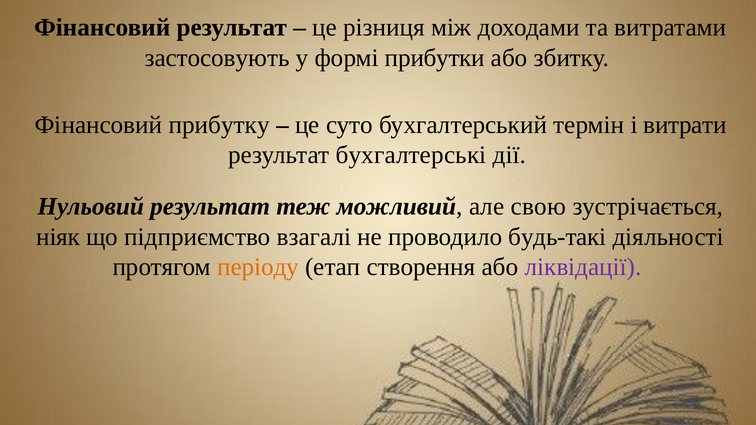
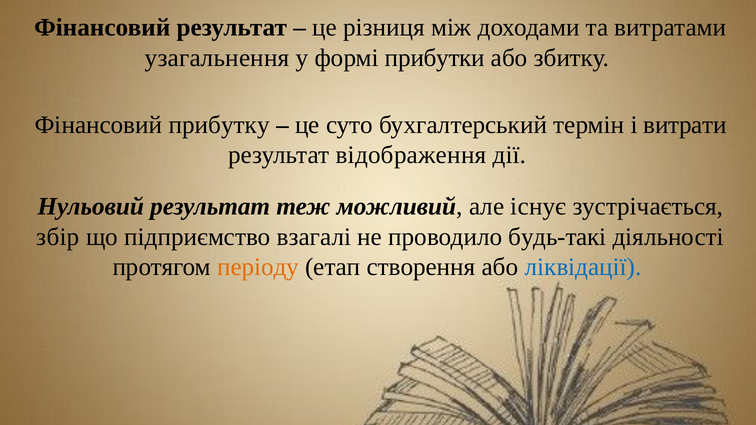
застосовують: застосовують -> узагальнення (217, 58)
бухгалтерські: бухгалтерські -> відображення (411, 155)
свою: свою -> існує (538, 207)
ніяк: ніяк -> збір (58, 237)
ліквідації colour: purple -> blue (583, 267)
